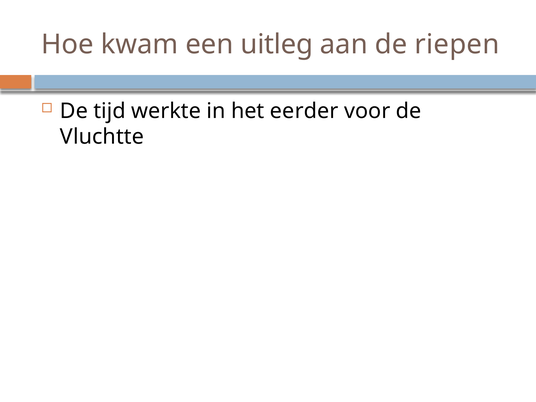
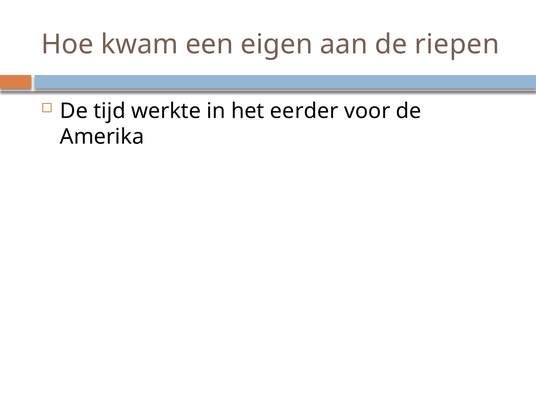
uitleg: uitleg -> eigen (277, 44)
Vluchtte: Vluchtte -> Amerika (102, 137)
